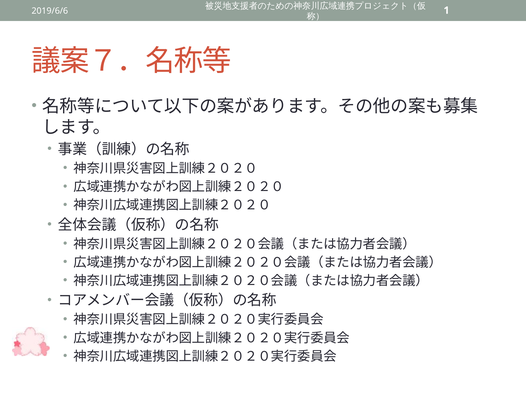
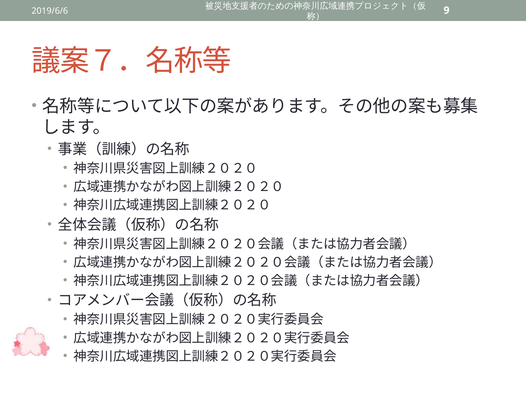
1: 1 -> 9 (447, 10)
